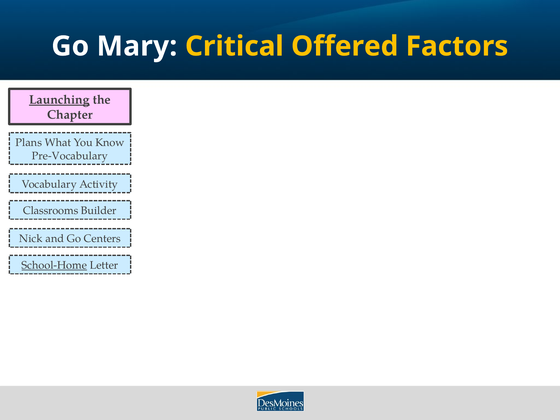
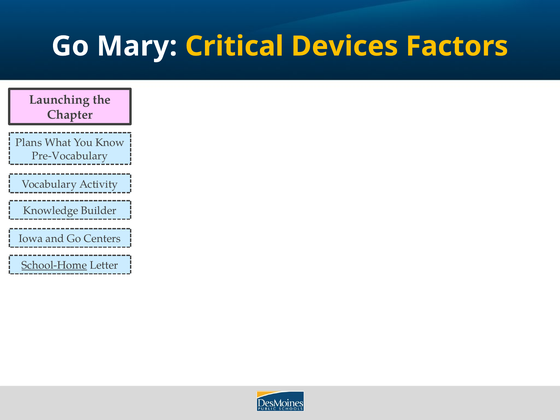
Offered: Offered -> Devices (345, 46)
Launching underline: present -> none (59, 100)
Classrooms: Classrooms -> Knowledge (51, 211)
Nick: Nick -> Iowa (31, 239)
